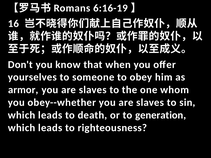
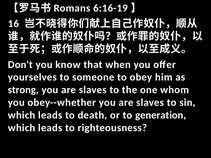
armor: armor -> strong (23, 90)
